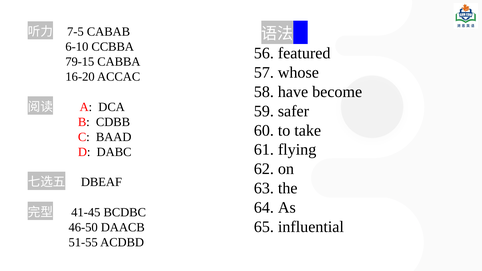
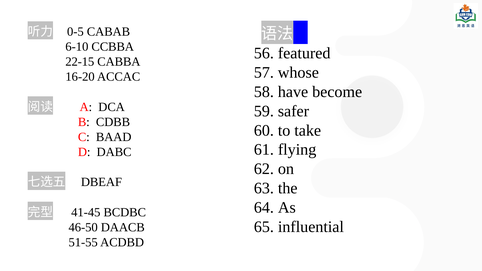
7-5: 7-5 -> 0-5 (75, 32)
79-15: 79-15 -> 22-15 (80, 62)
